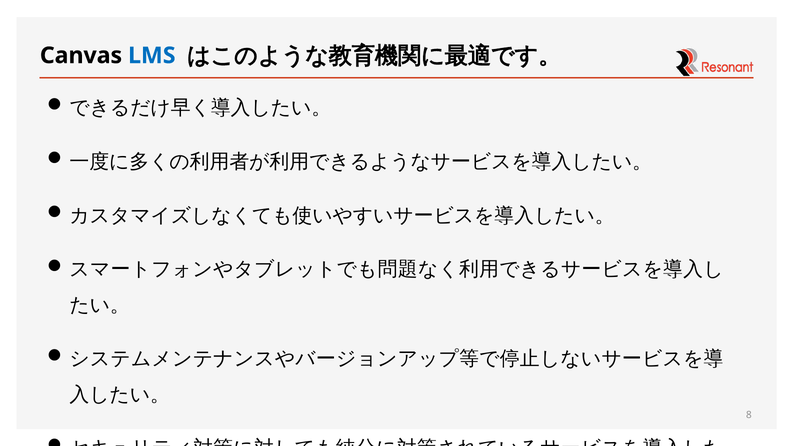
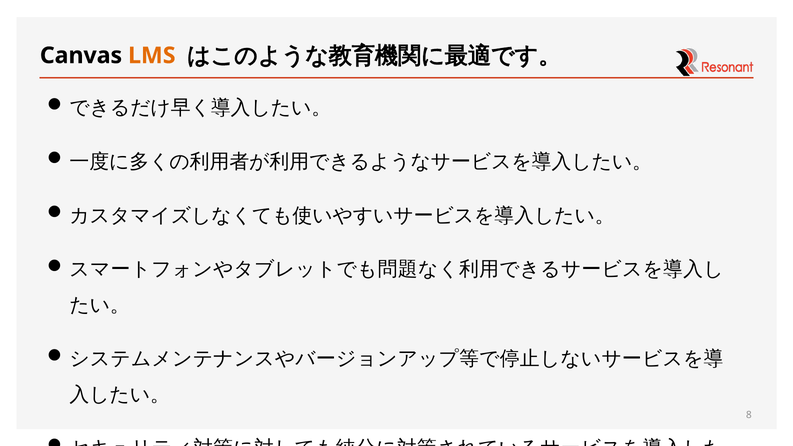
LMS colour: blue -> orange (152, 56)
